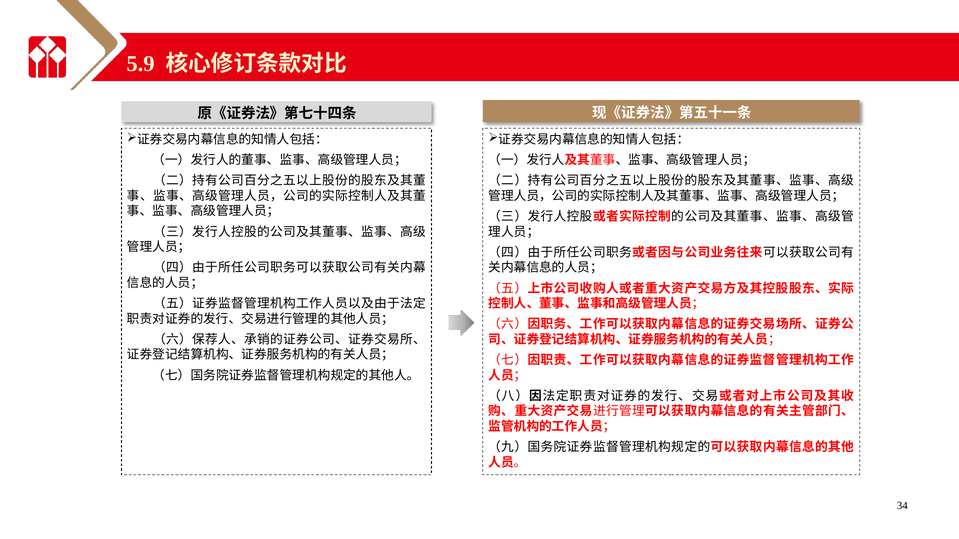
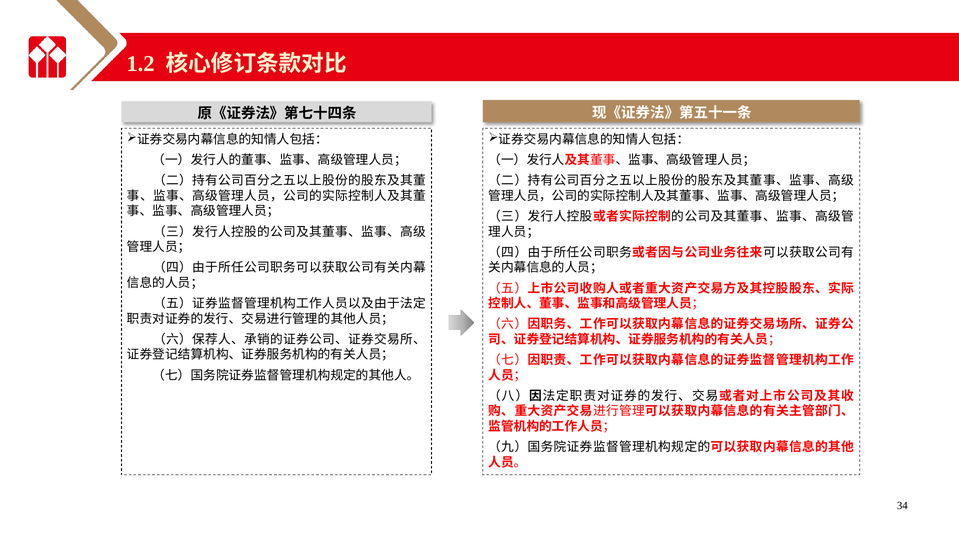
5.9: 5.9 -> 1.2 (141, 64)
